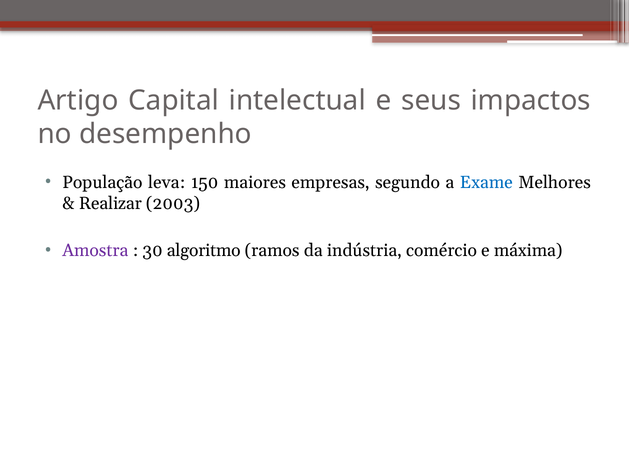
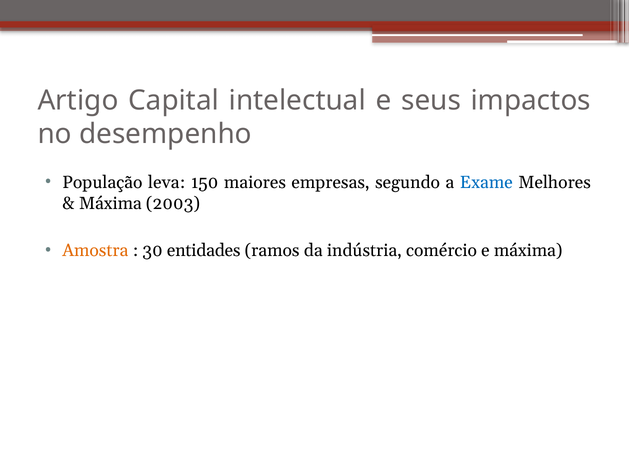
Realizar: Realizar -> Máxima (110, 203)
Amostra colour: purple -> orange (95, 250)
algoritmo: algoritmo -> entidades (204, 250)
